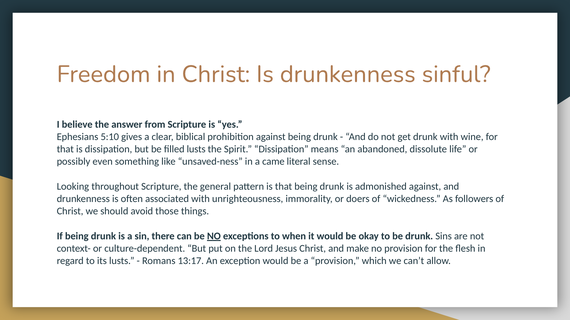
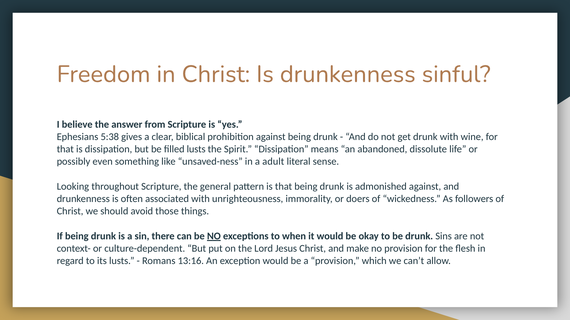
5:10: 5:10 -> 5:38 (110, 137)
came: came -> adult (273, 162)
13:17: 13:17 -> 13:16 (191, 261)
